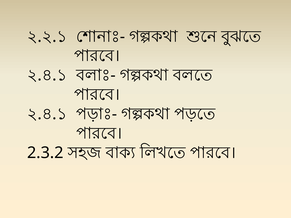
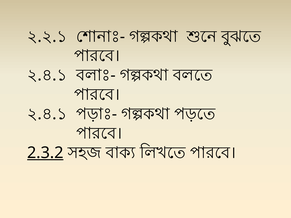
2.3.2 underline: none -> present (45, 153)
